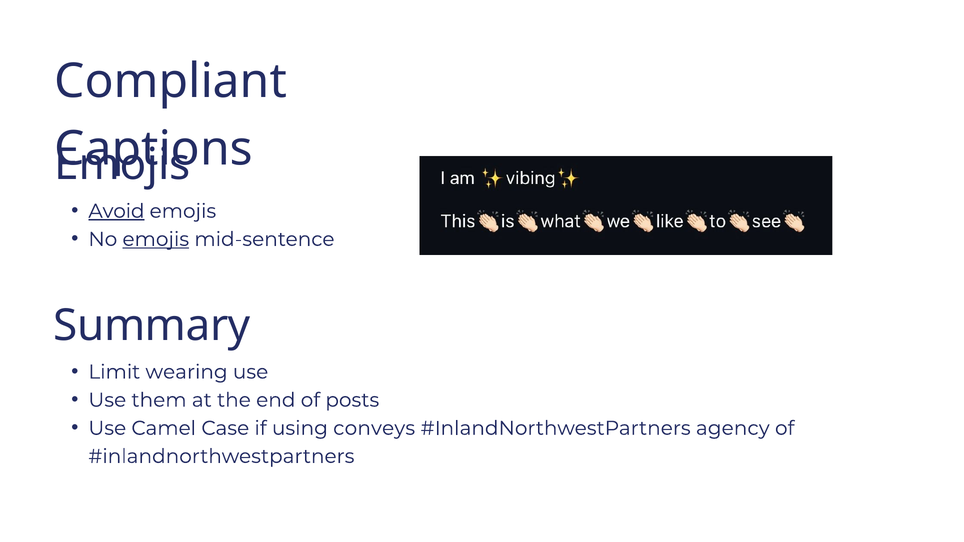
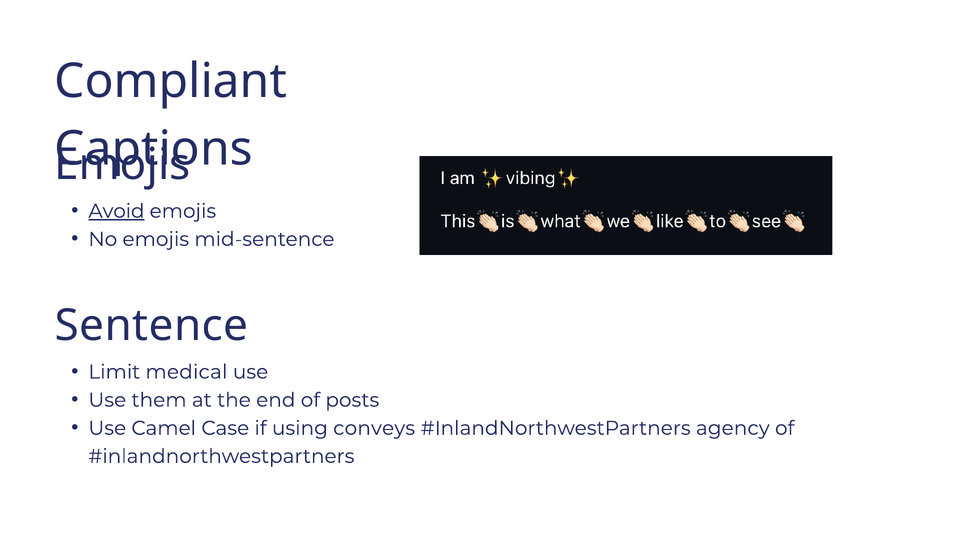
emojis underline: present -> none (156, 239)
Summary: Summary -> Sentence (151, 326)
wearing: wearing -> medical (186, 372)
